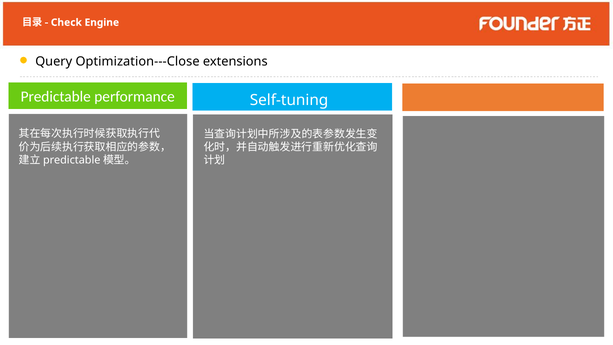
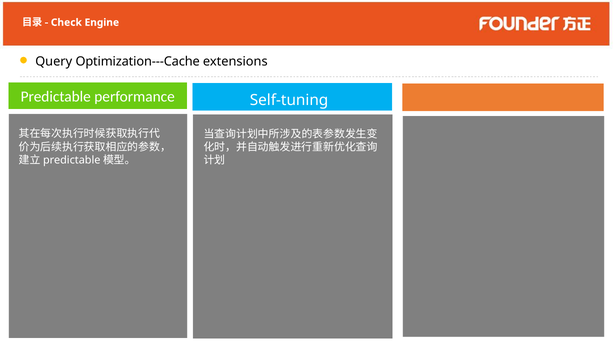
Optimization---Close: Optimization---Close -> Optimization---Cache (138, 62)
